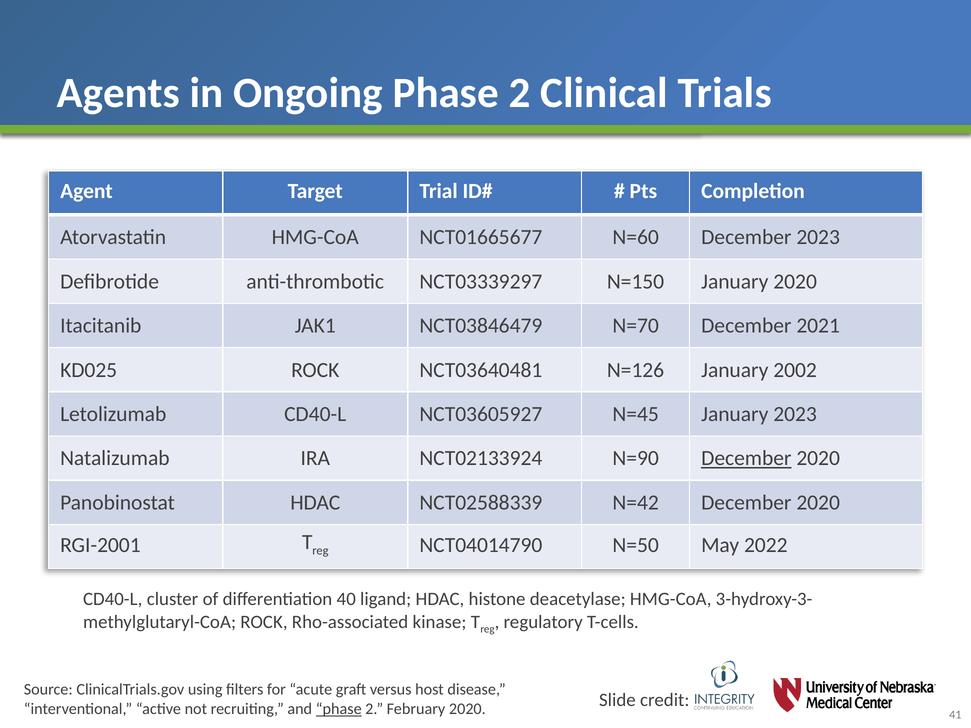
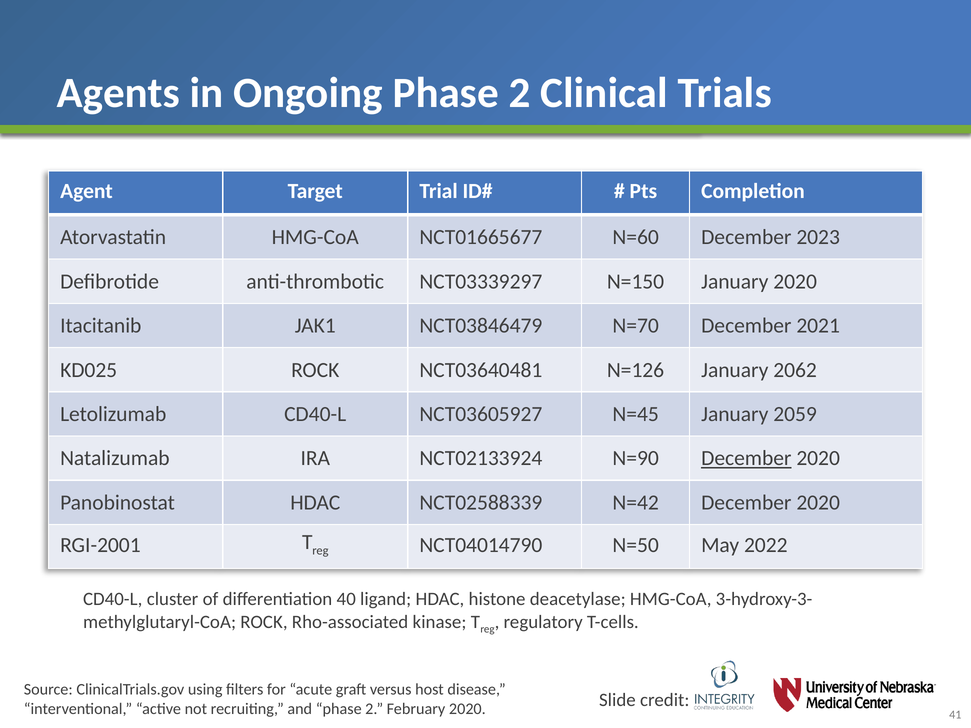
2002: 2002 -> 2062 (795, 370)
January 2023: 2023 -> 2059 (795, 414)
phase underline: present -> none (339, 709)
